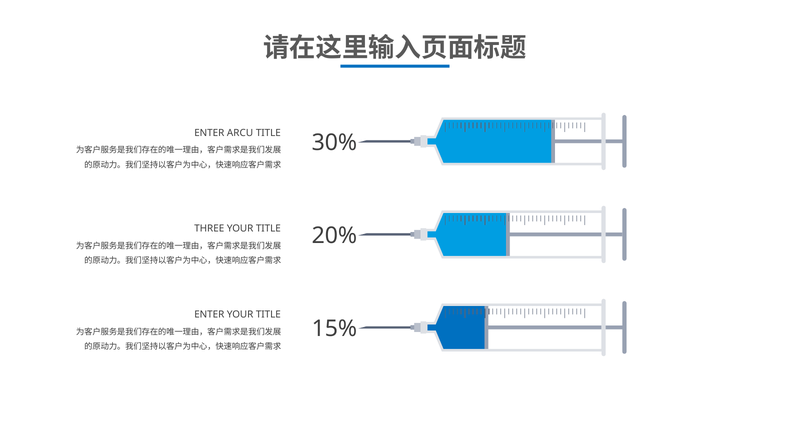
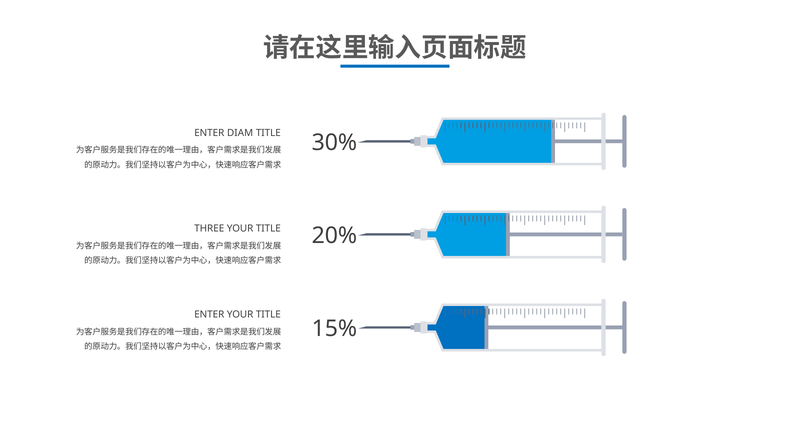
ARCU: ARCU -> DIAM (240, 133)
